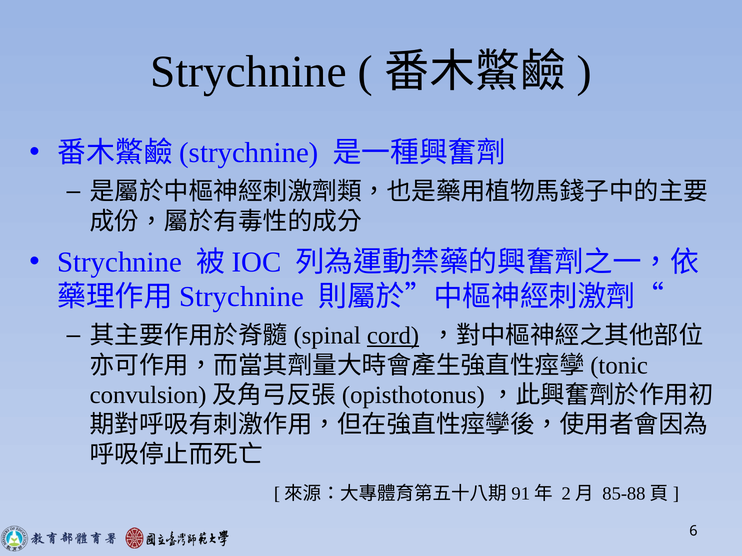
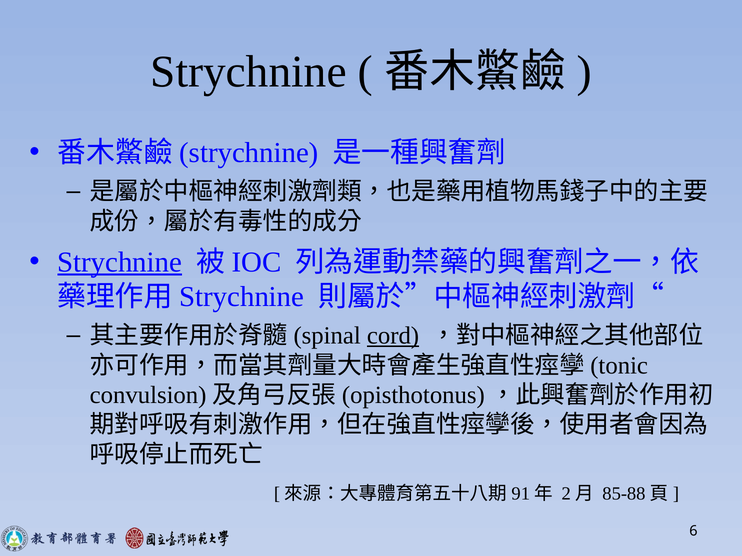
Strychnine underline: none -> present (120, 262)
